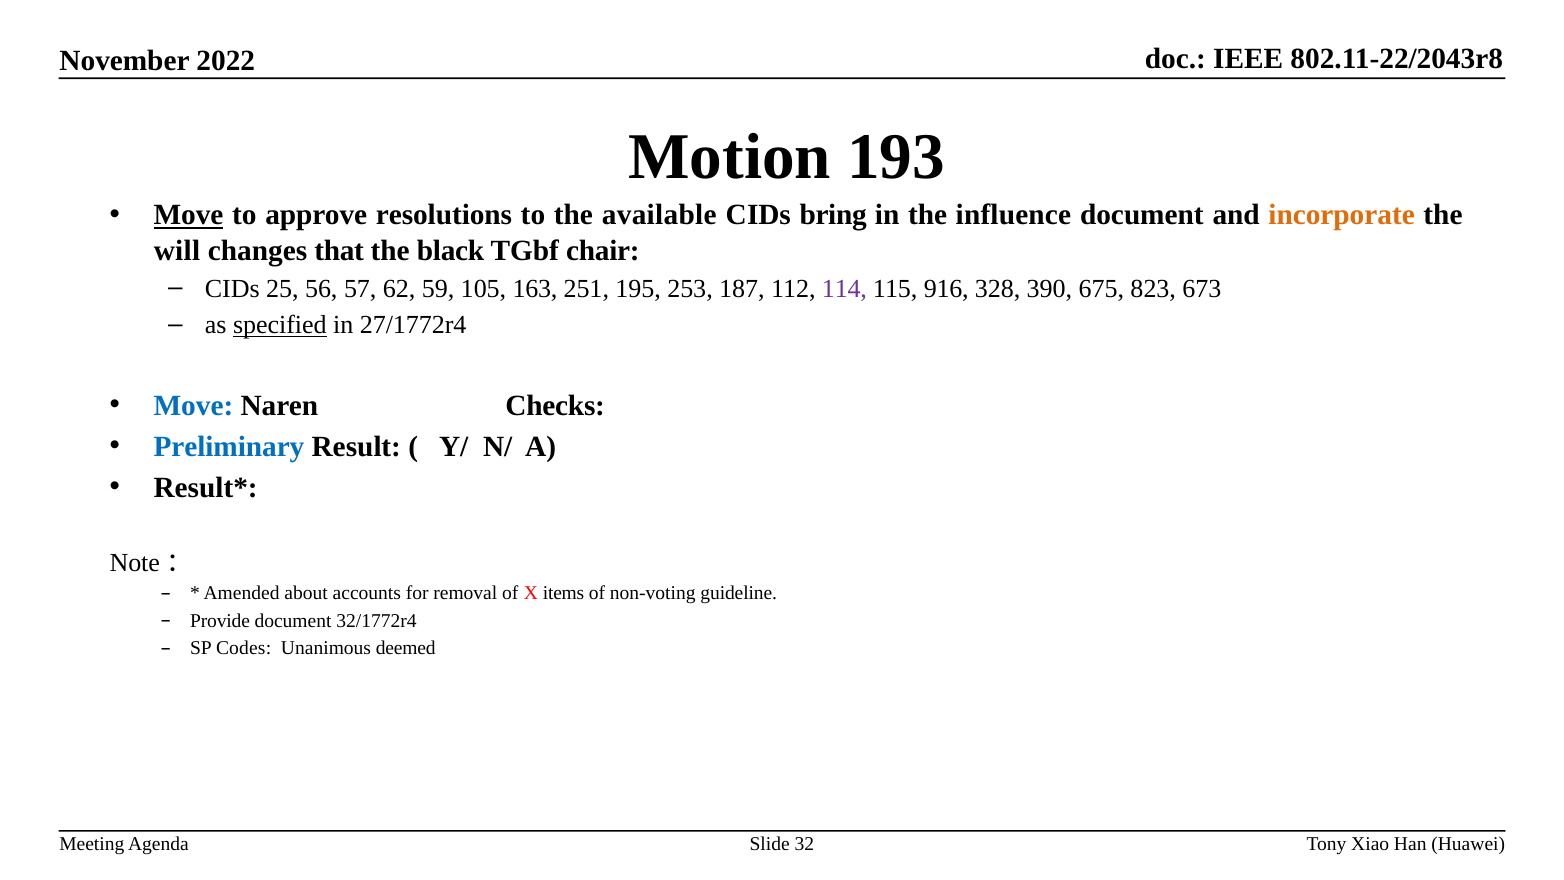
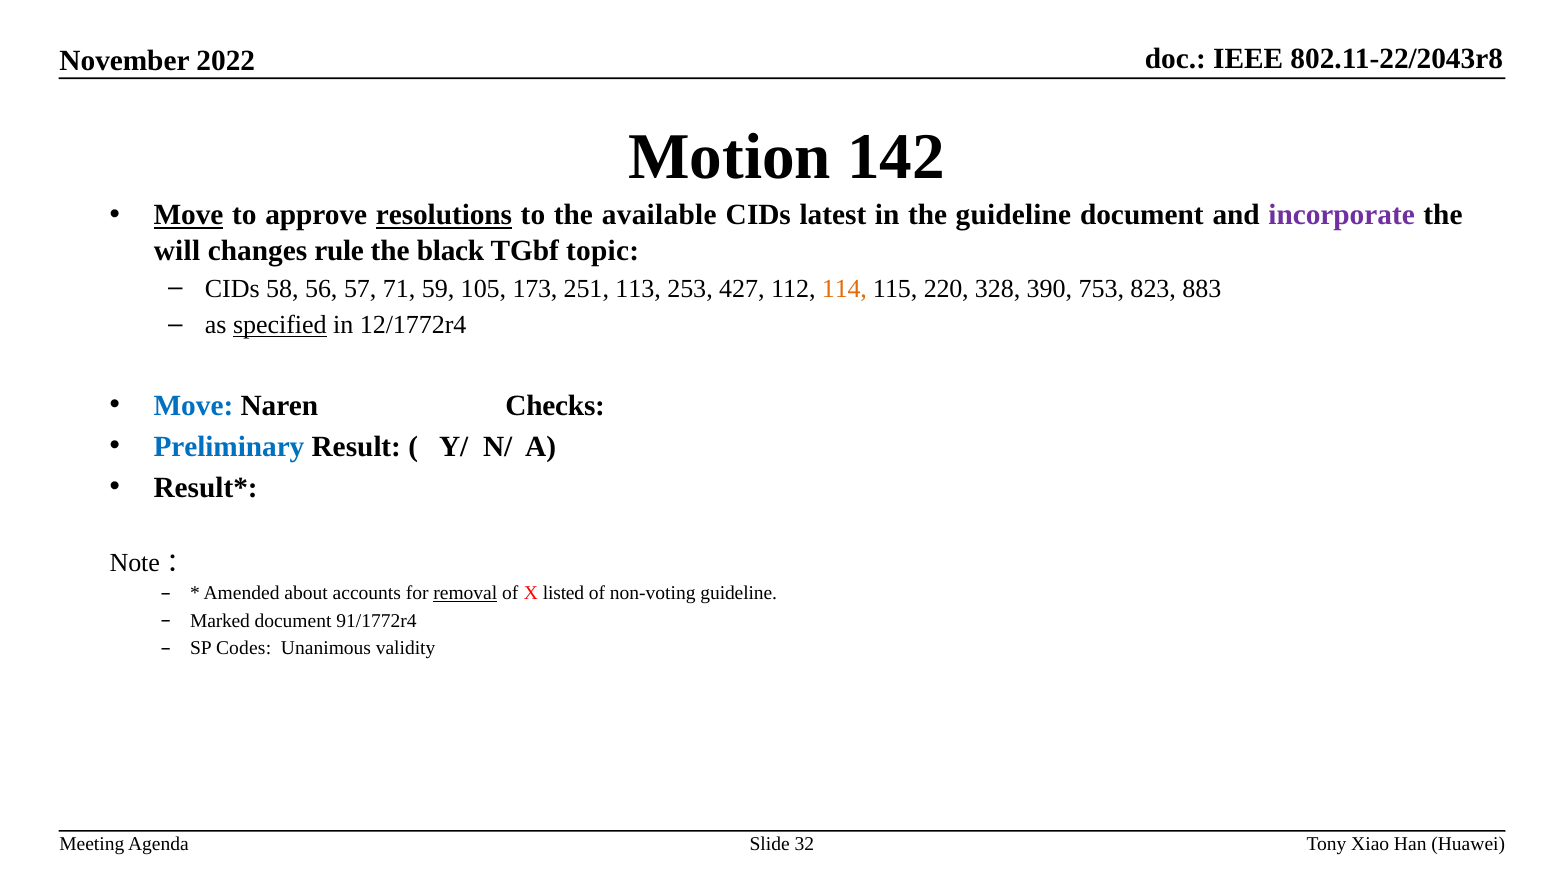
193: 193 -> 142 (896, 157)
resolutions underline: none -> present (444, 215)
bring: bring -> latest (833, 215)
the influence: influence -> guideline (1013, 215)
incorporate colour: orange -> purple (1342, 215)
that: that -> rule (339, 250)
chair: chair -> topic (603, 250)
25: 25 -> 58 (282, 289)
62: 62 -> 71 (399, 289)
163: 163 -> 173 (535, 289)
195: 195 -> 113 (638, 289)
187: 187 -> 427 (742, 289)
114 colour: purple -> orange (844, 289)
916: 916 -> 220 (946, 289)
675: 675 -> 753 (1101, 289)
673: 673 -> 883 (1202, 289)
27/1772r4: 27/1772r4 -> 12/1772r4 (413, 325)
removal underline: none -> present (465, 593)
items: items -> listed (564, 593)
Provide: Provide -> Marked (220, 620)
32/1772r4: 32/1772r4 -> 91/1772r4 (377, 620)
deemed: deemed -> validity (406, 648)
